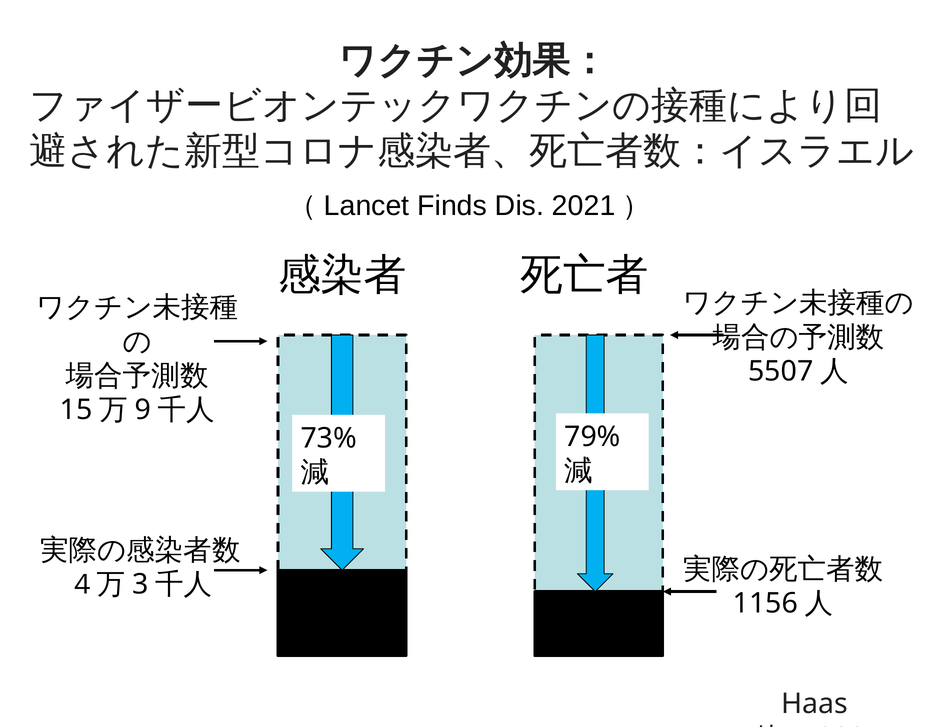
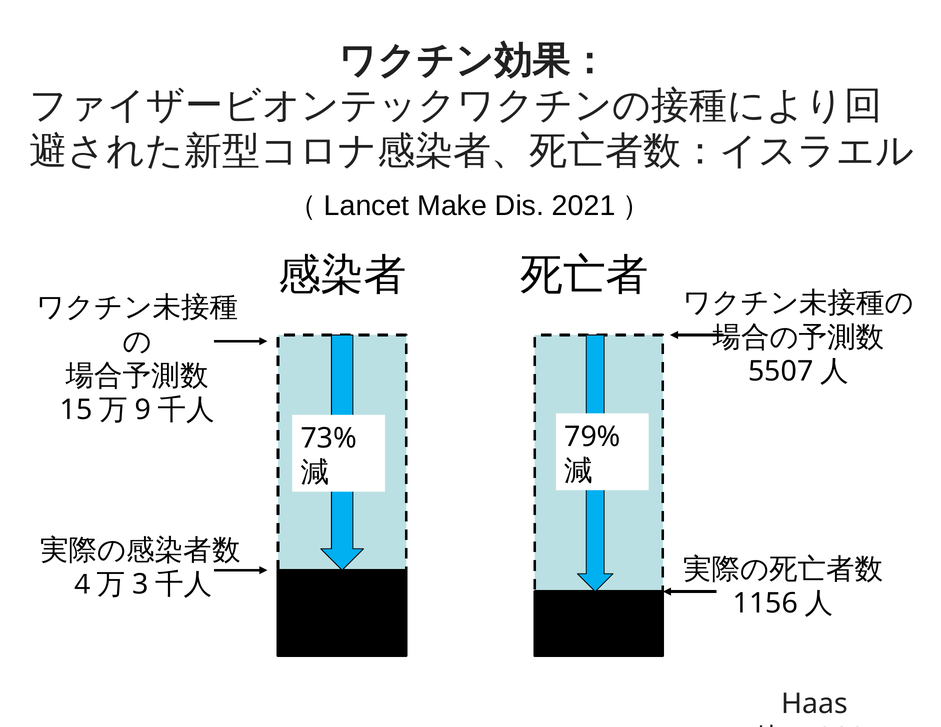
Finds: Finds -> Make (452, 206)
